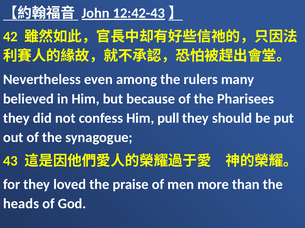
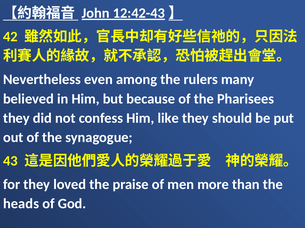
pull: pull -> like (168, 118)
